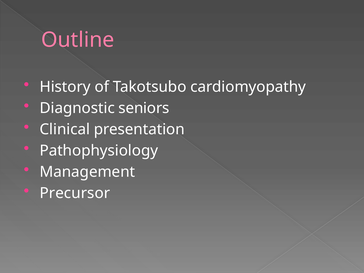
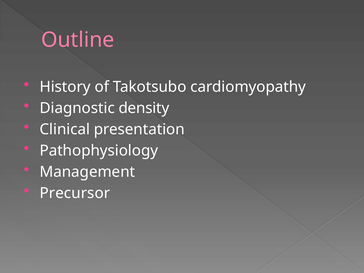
seniors: seniors -> density (144, 108)
